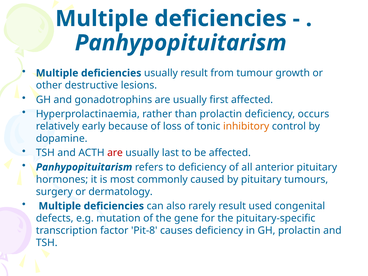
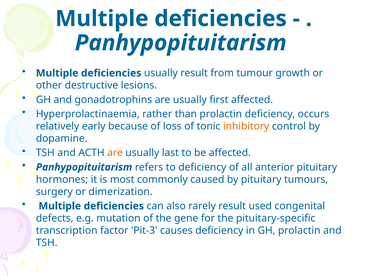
are colour: red -> orange (115, 153)
dermatology: dermatology -> dimerization (121, 192)
Pit-8: Pit-8 -> Pit-3 (144, 231)
